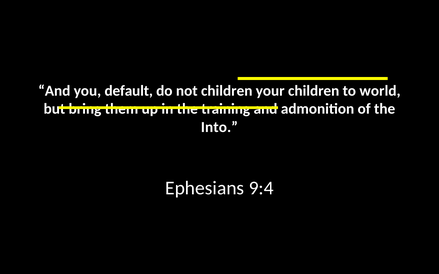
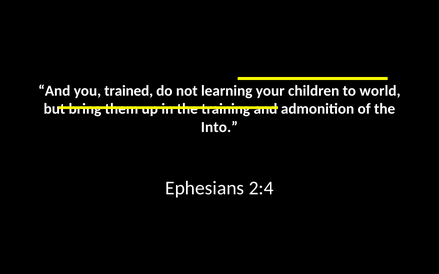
default: default -> trained (129, 91)
not children: children -> learning (227, 91)
9:4: 9:4 -> 2:4 (261, 188)
